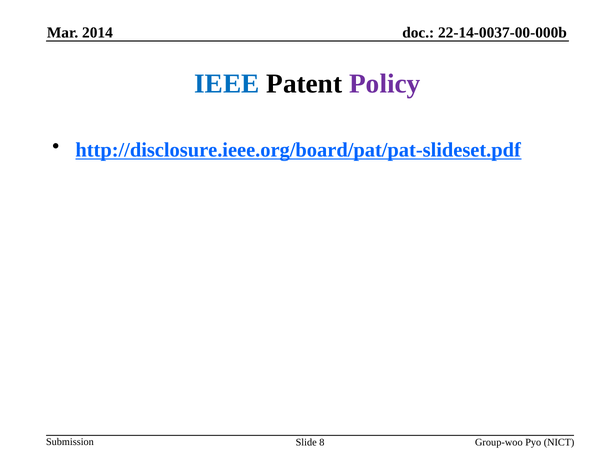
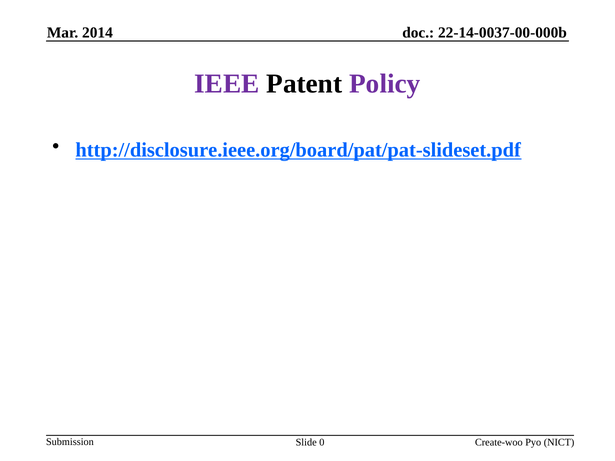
IEEE colour: blue -> purple (227, 84)
8: 8 -> 0 (322, 442)
Group-woo: Group-woo -> Create-woo (499, 442)
